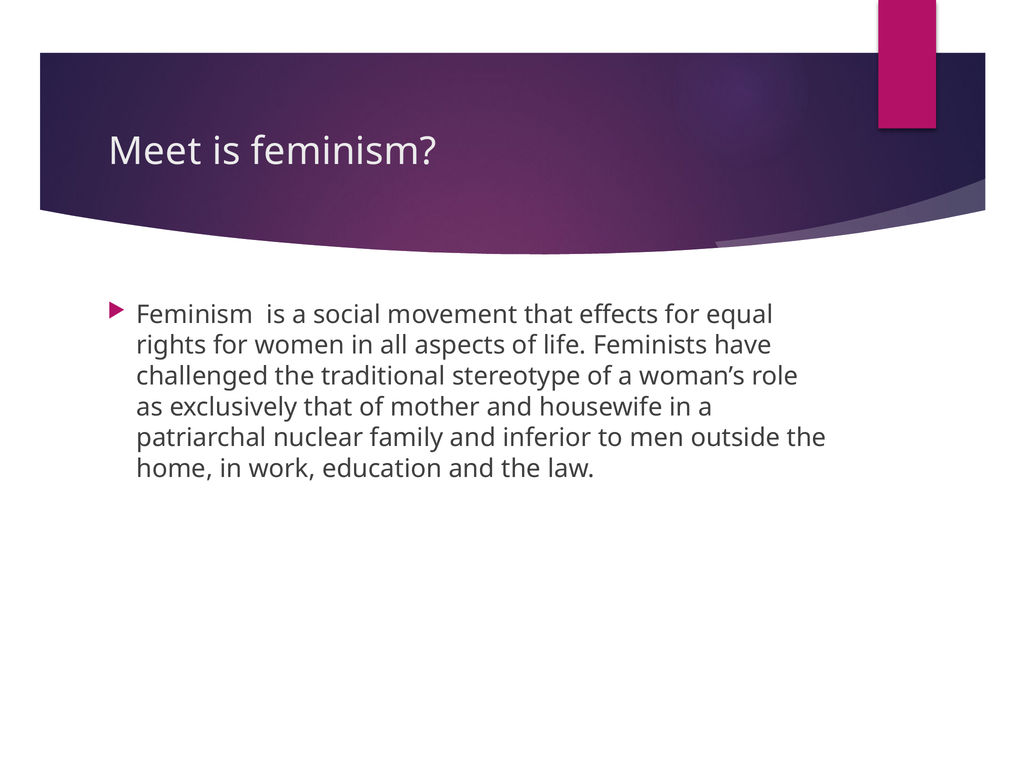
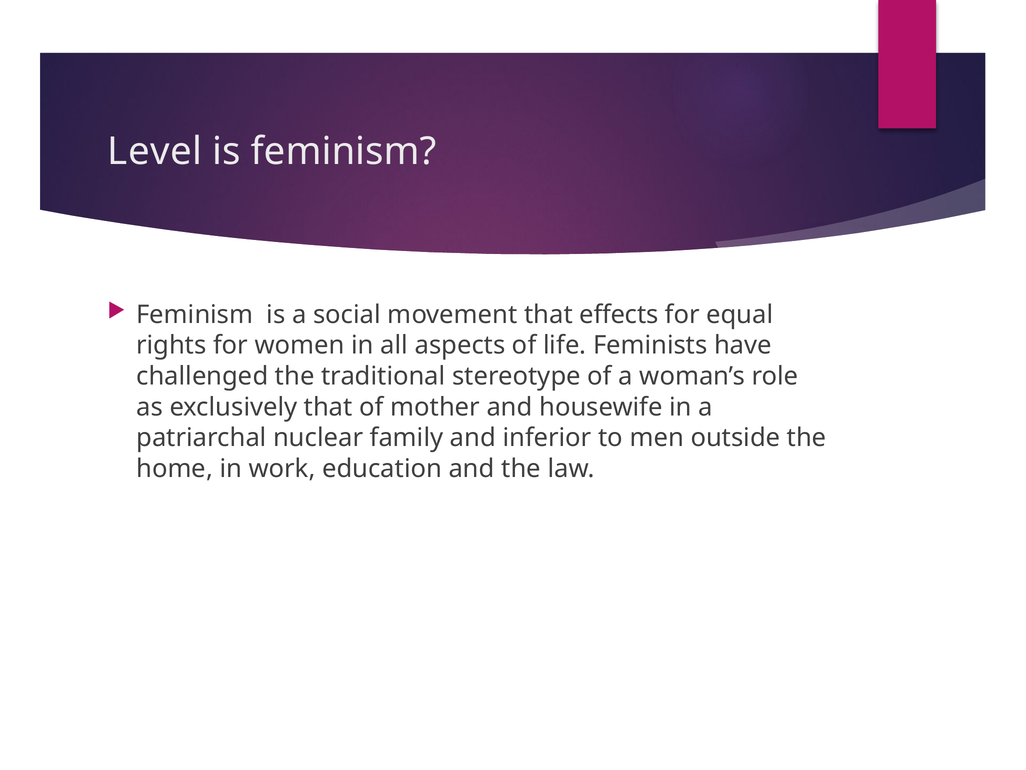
Meet: Meet -> Level (155, 152)
